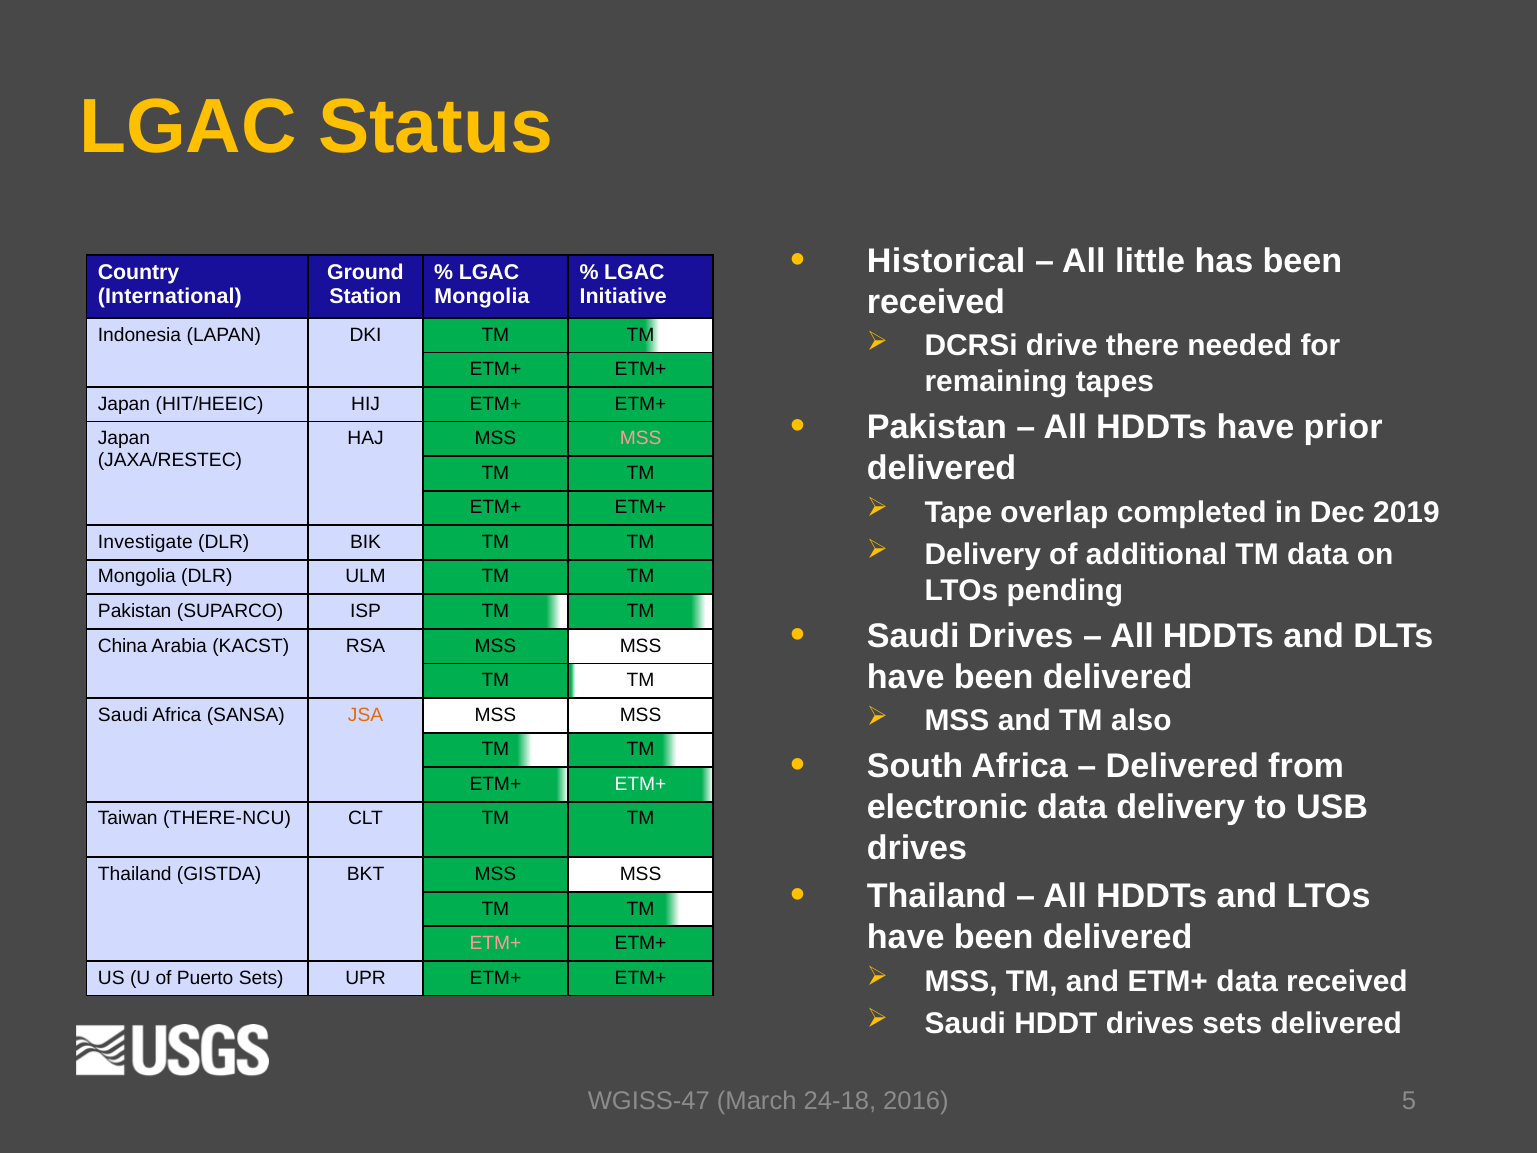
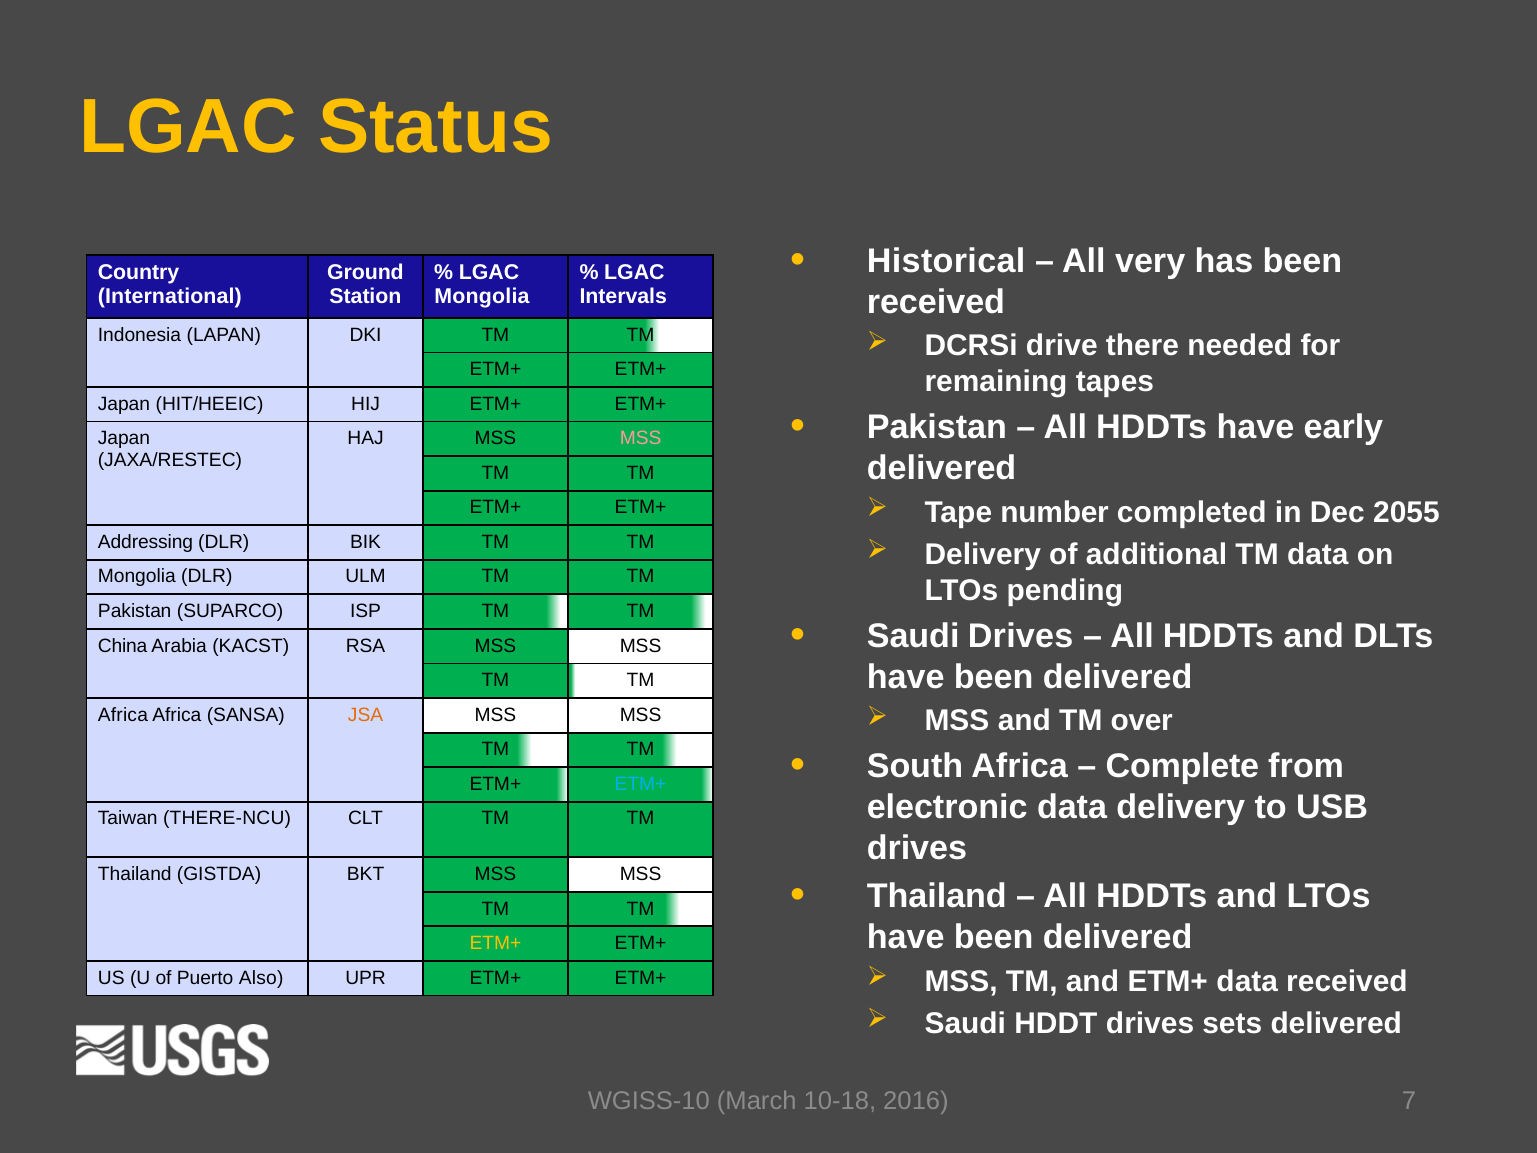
little: little -> very (1150, 261)
Initiative: Initiative -> Intervals (623, 297)
prior: prior -> early (1343, 427)
overlap: overlap -> number (1055, 512)
2019: 2019 -> 2055 (1406, 512)
Investigate: Investigate -> Addressing (146, 542)
Saudi: Saudi -> Africa (123, 715)
also: also -> over (1142, 721)
Delivered: Delivered -> Complete (1182, 766)
ETM+ colour: white -> light blue (641, 784)
ETM+ colour: pink -> yellow (495, 943)
Puerto Sets: Sets -> Also (261, 978)
WGISS-47: WGISS-47 -> WGISS-10 (649, 1101)
24-18: 24-18 -> 10-18 (840, 1101)
5: 5 -> 7 (1409, 1101)
